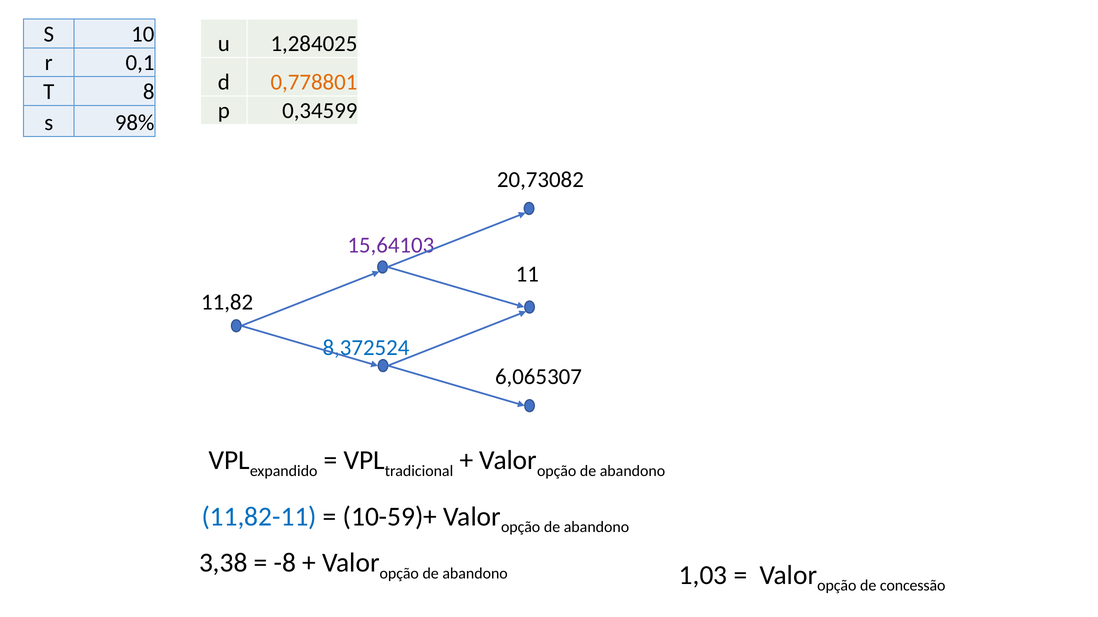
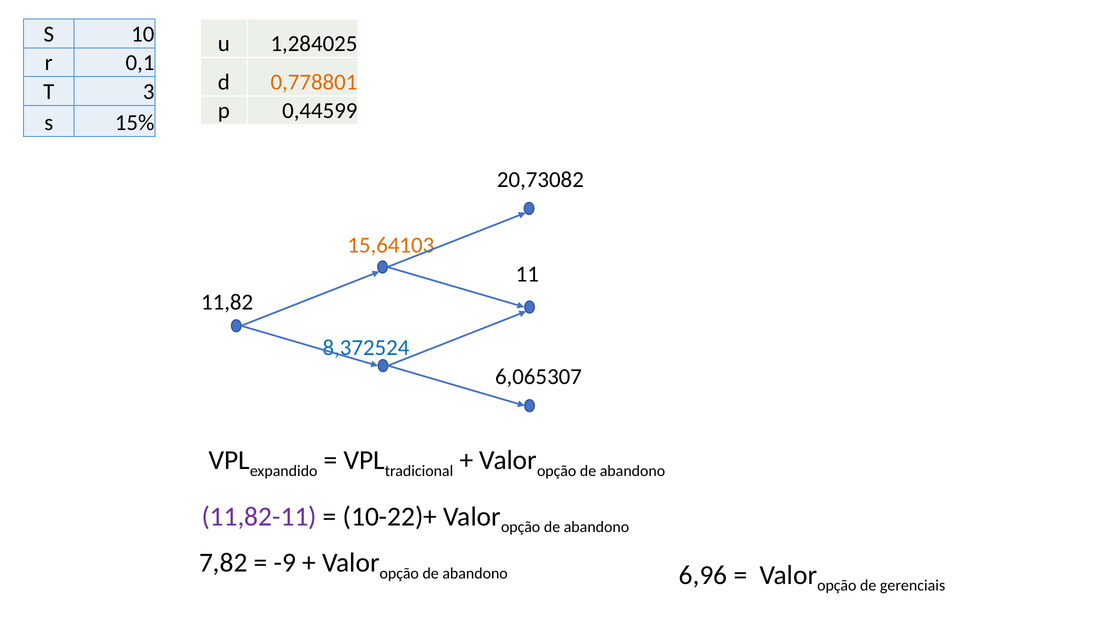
8: 8 -> 3 (149, 92)
0,34599: 0,34599 -> 0,44599 (320, 111)
98%: 98% -> 15% (135, 123)
15,64103 colour: purple -> orange (391, 246)
11,82-11 colour: blue -> purple (259, 517)
10-59)+: 10-59)+ -> 10-22)+ (390, 517)
3,38: 3,38 -> 7,82 (223, 563)
-8: -8 -> -9 (285, 563)
1,03: 1,03 -> 6,96 (703, 576)
concessão: concessão -> gerenciais (913, 586)
